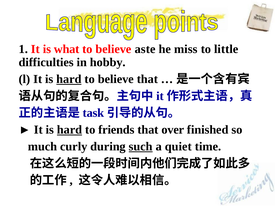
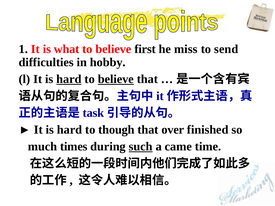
aste: aste -> first (145, 49)
little: little -> send (226, 49)
believe underline: none -> present (116, 79)
hard underline: present -> none (70, 130)
friends: friends -> though (116, 130)
curly: curly -> times (74, 147)
quiet: quiet -> came (178, 147)
